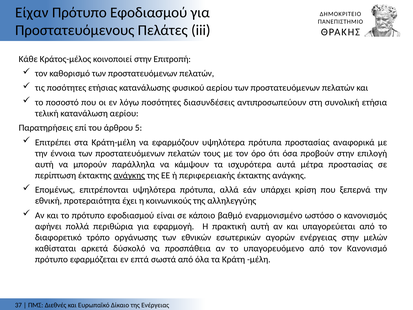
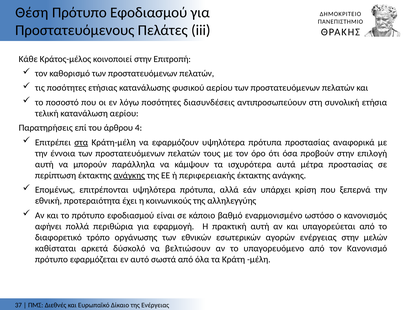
Είχαν: Είχαν -> Θέση (32, 12)
5: 5 -> 4 (139, 128)
στα underline: none -> present (81, 142)
προσπάθεια: προσπάθεια -> βελτιώσουν (188, 248)
επτά: επτά -> αυτό (140, 259)
